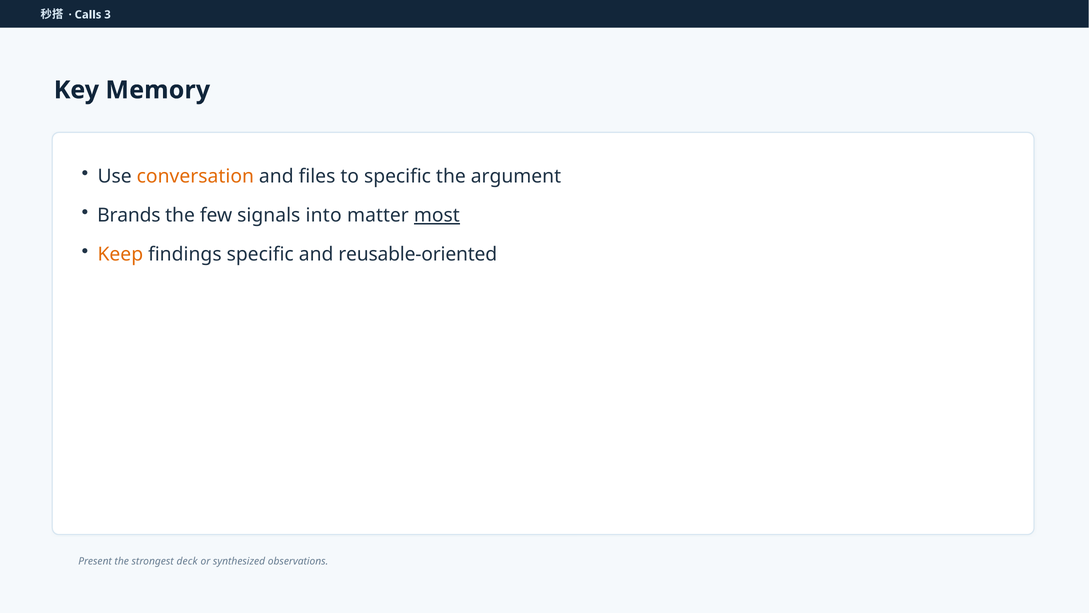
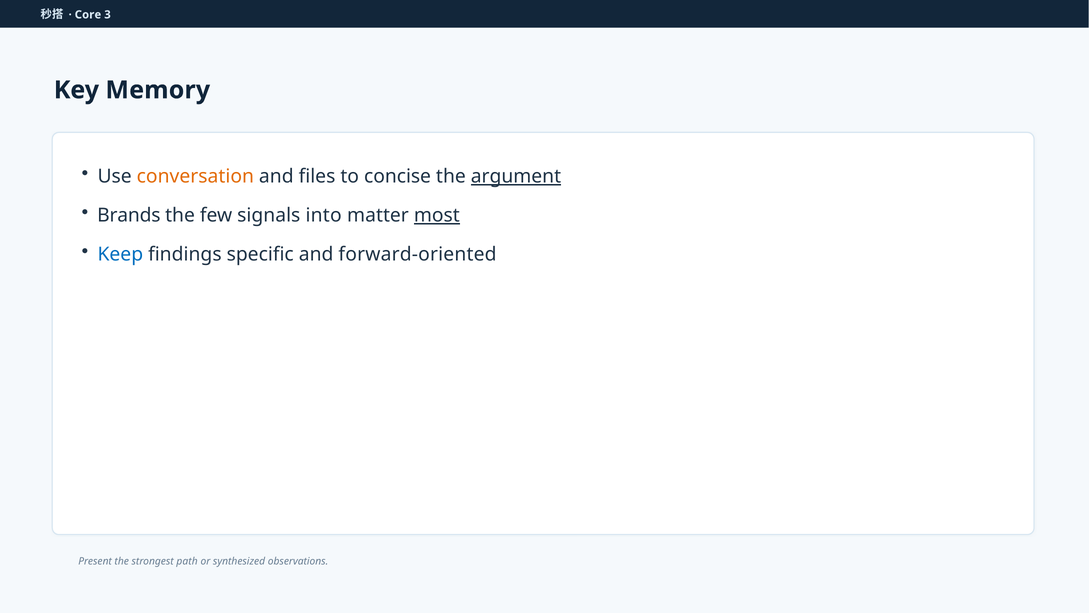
Calls: Calls -> Core (88, 15)
to specific: specific -> concise (398, 176)
argument underline: none -> present (516, 176)
Keep colour: orange -> blue (120, 254)
reusable-oriented: reusable-oriented -> forward-oriented (418, 254)
deck: deck -> path (187, 561)
